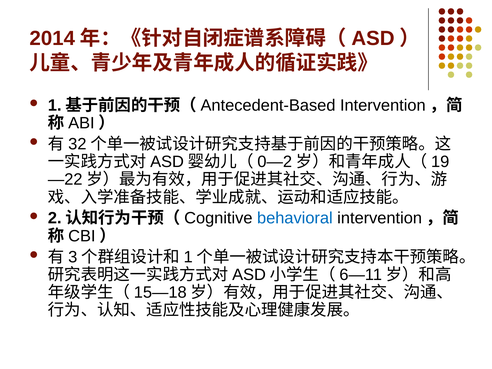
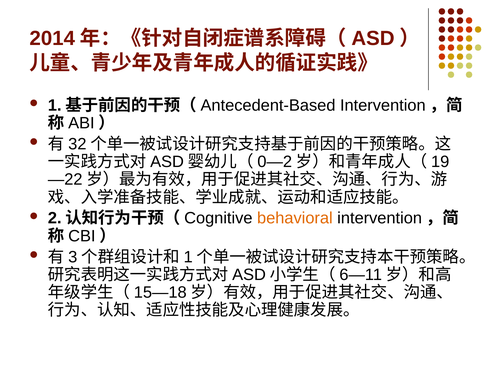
behavioral colour: blue -> orange (295, 218)
